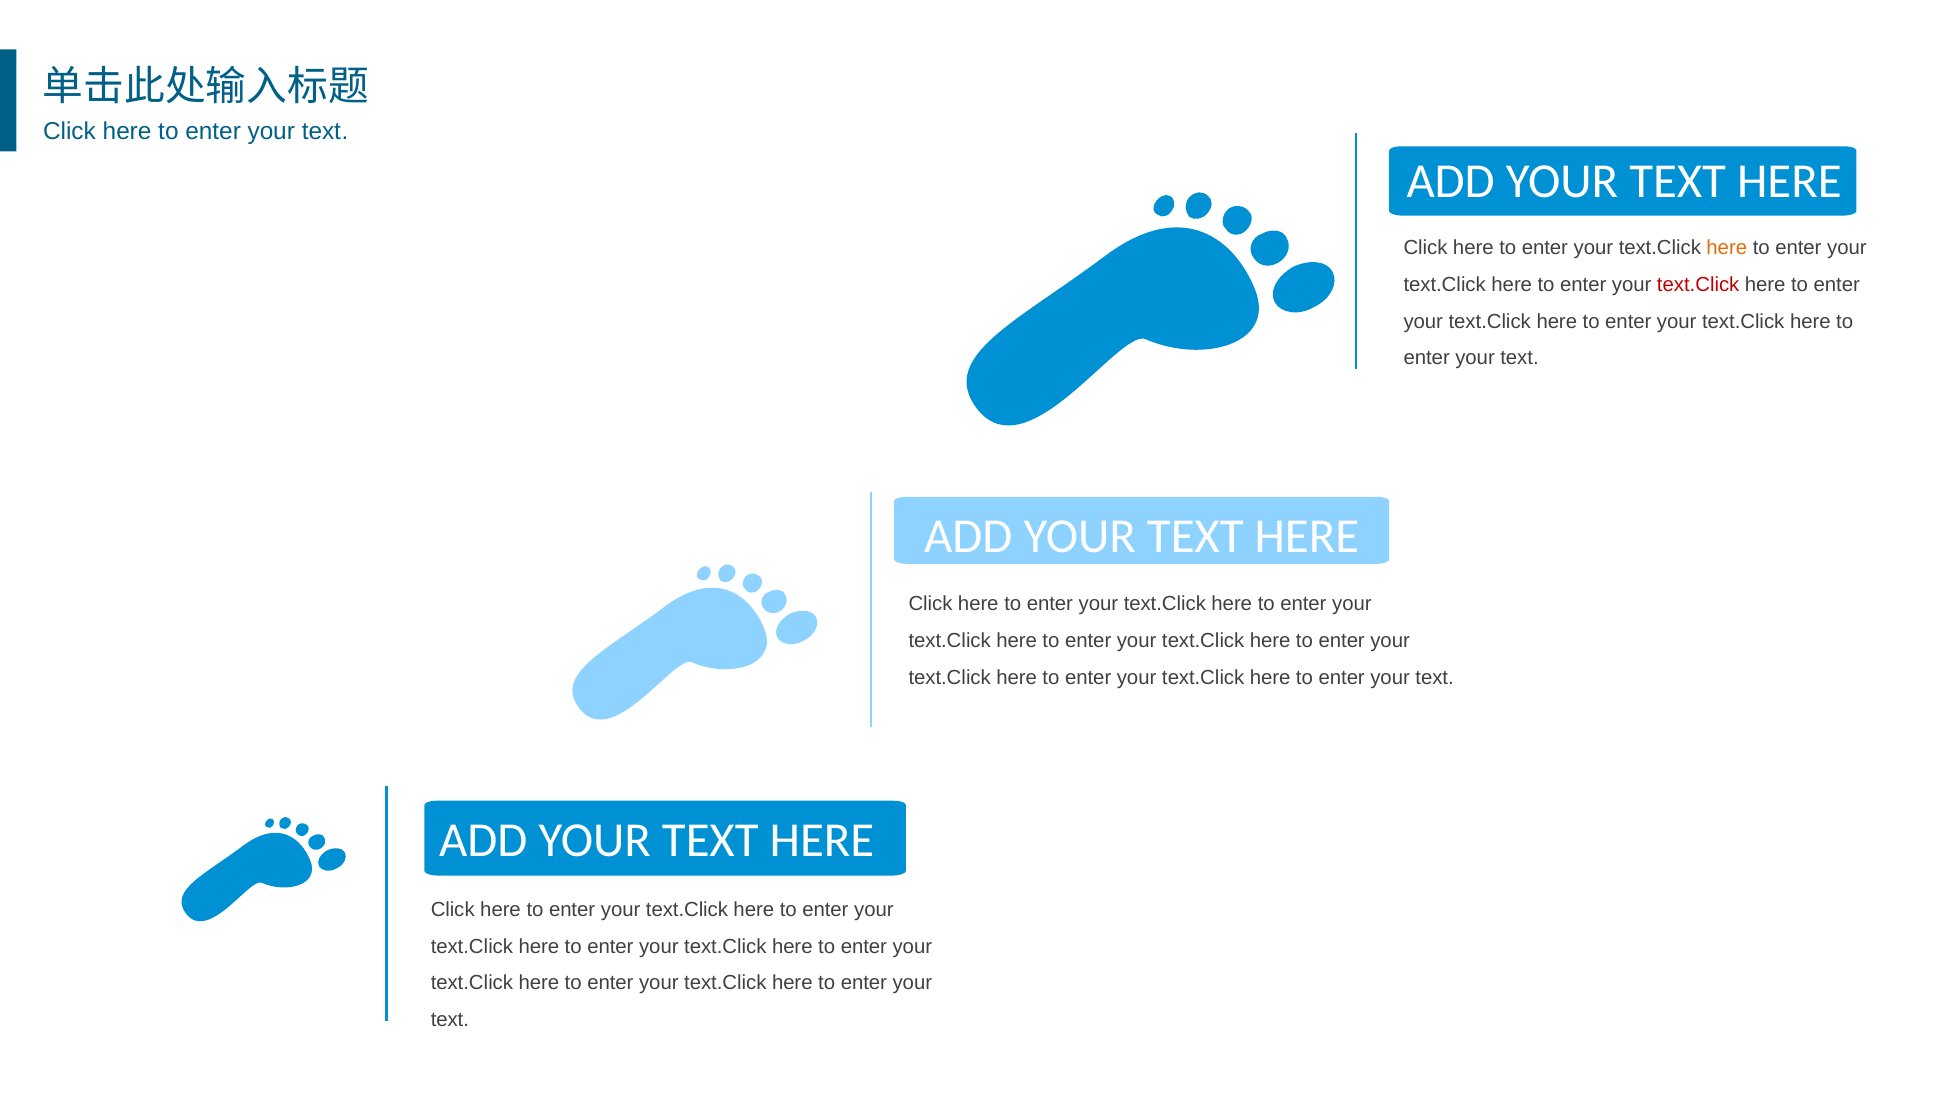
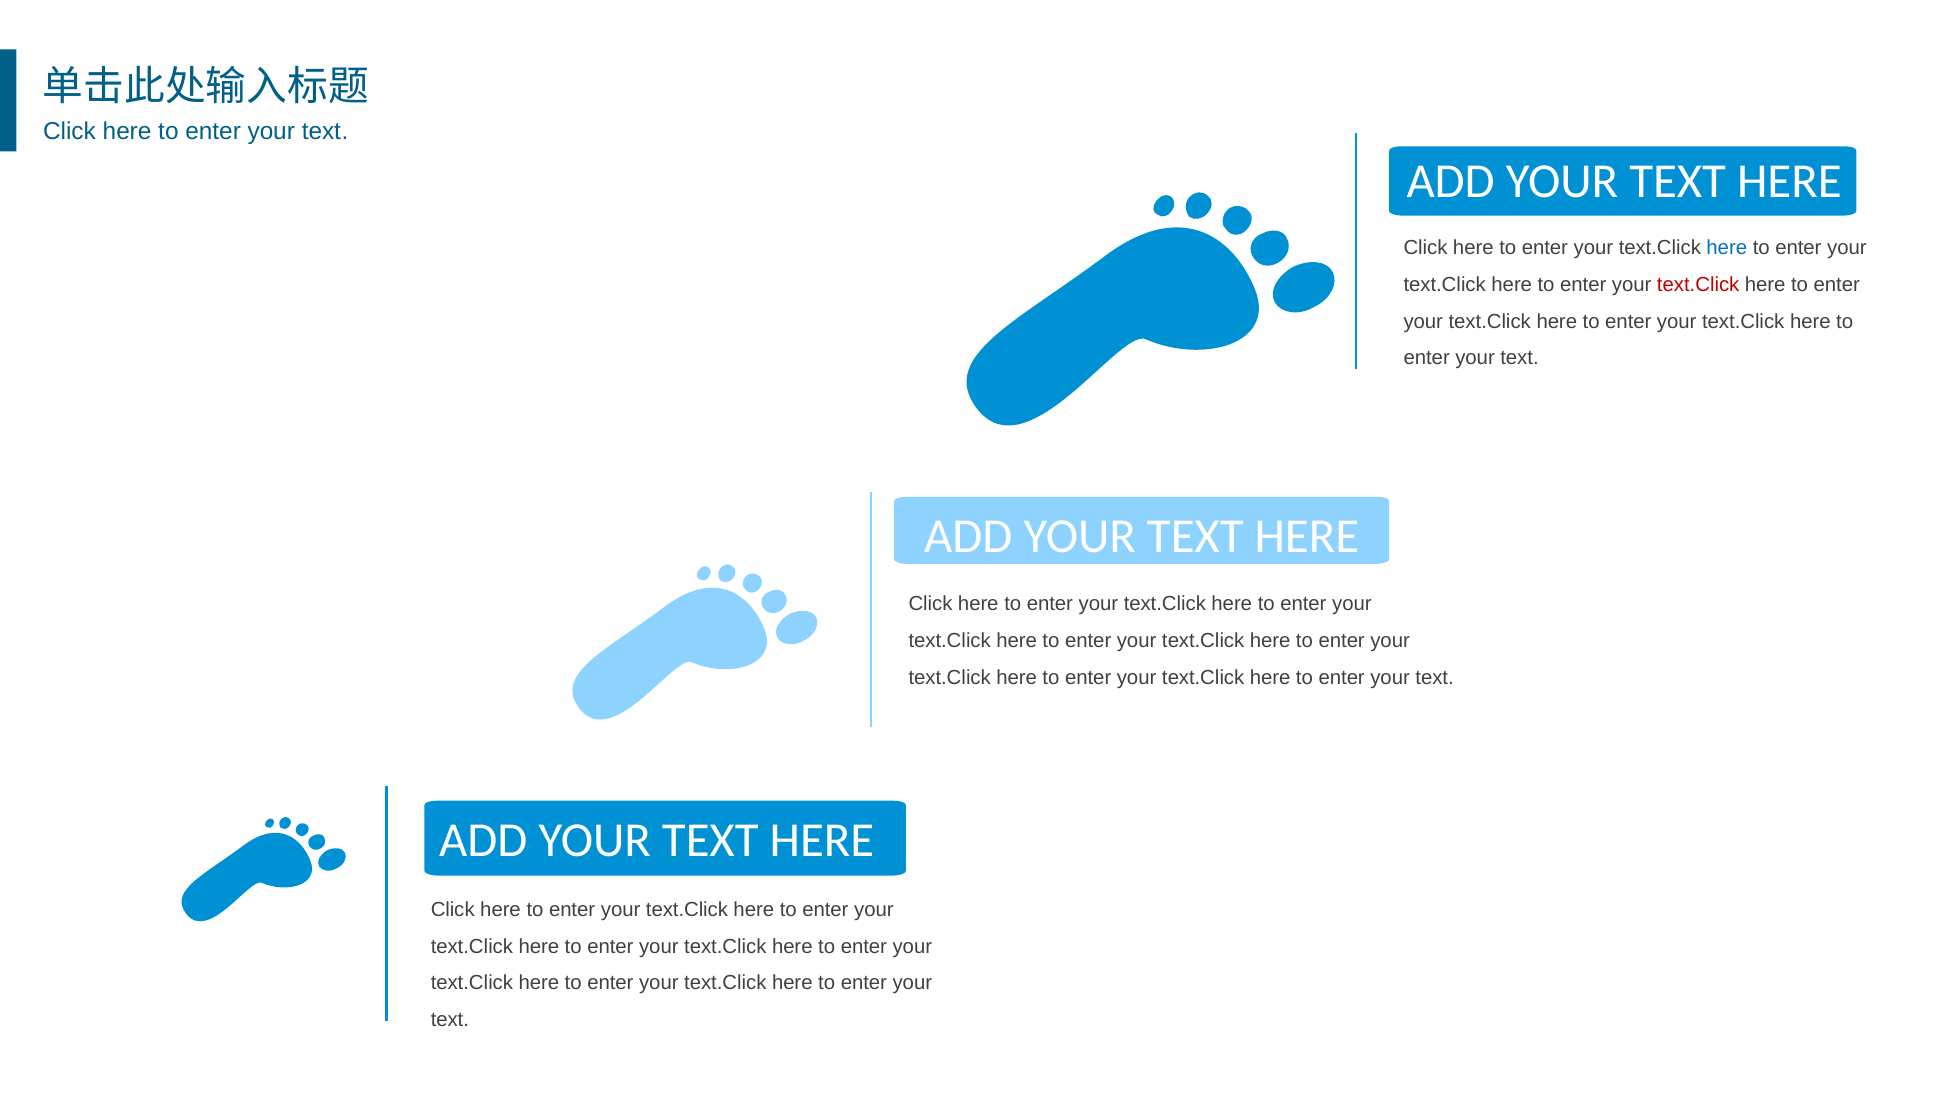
here colour: orange -> blue (1727, 248)
